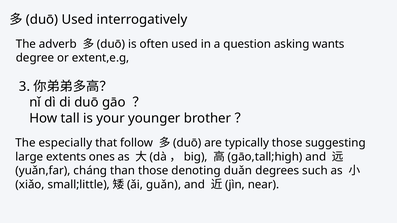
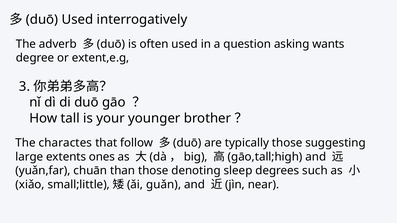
especially: especially -> charactes (65, 143)
cháng: cháng -> chuān (90, 171)
duǎn: duǎn -> sleep (238, 171)
